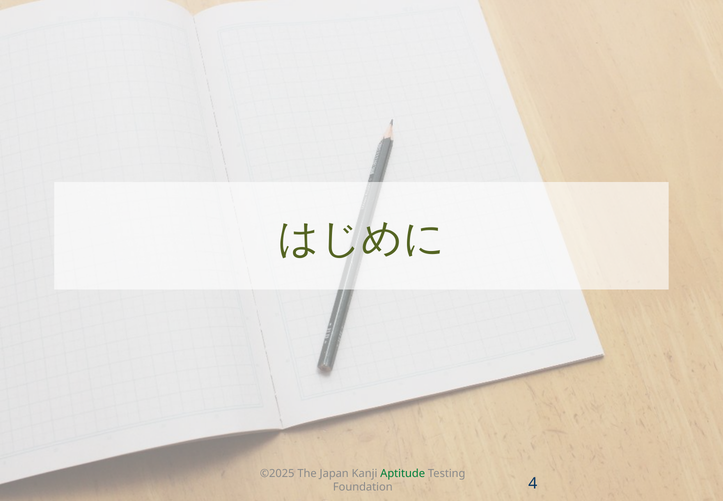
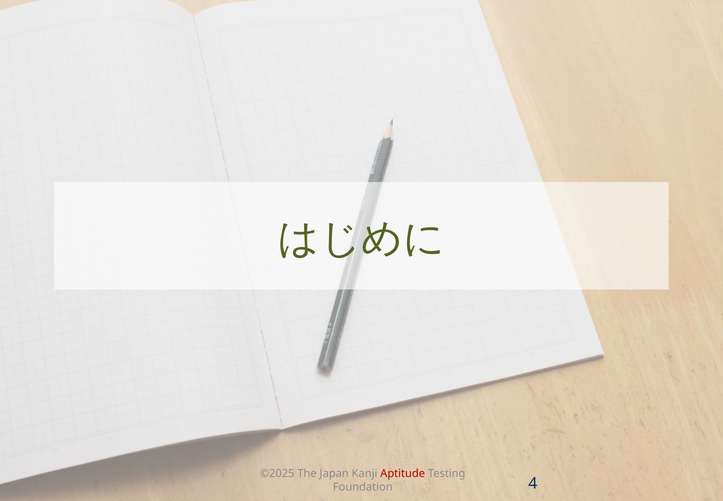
Aptitude colour: green -> red (403, 473)
